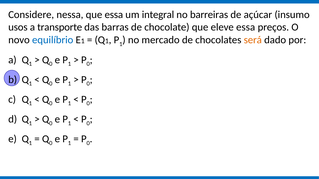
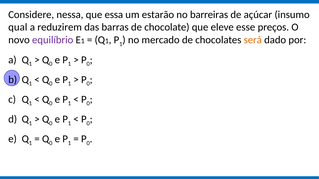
integral: integral -> estarão (158, 15)
usos: usos -> qual (18, 27)
transporte: transporte -> reduzirem (60, 27)
eleve essa: essa -> esse (246, 27)
equilíbrio colour: blue -> purple (53, 40)
